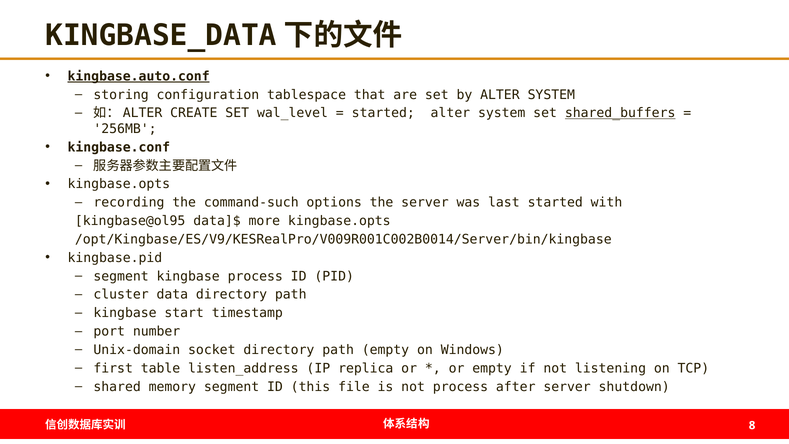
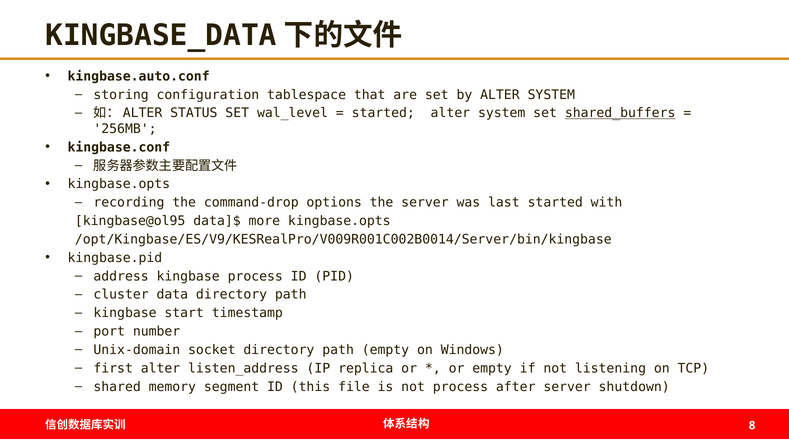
kingbase.auto.conf underline: present -> none (139, 76)
CREATE: CREATE -> STATUS (194, 113)
command-such: command-such -> command-drop (251, 202)
segment: segment -> address (121, 276)
first table: table -> alter (161, 368)
